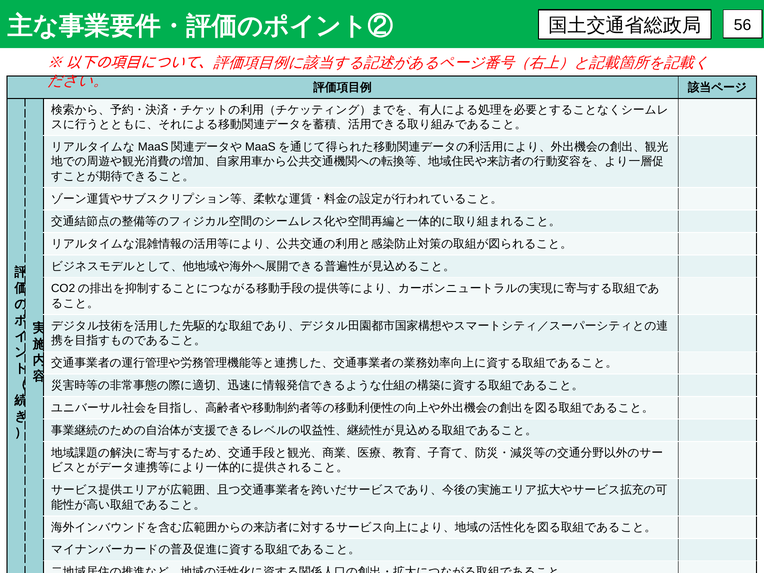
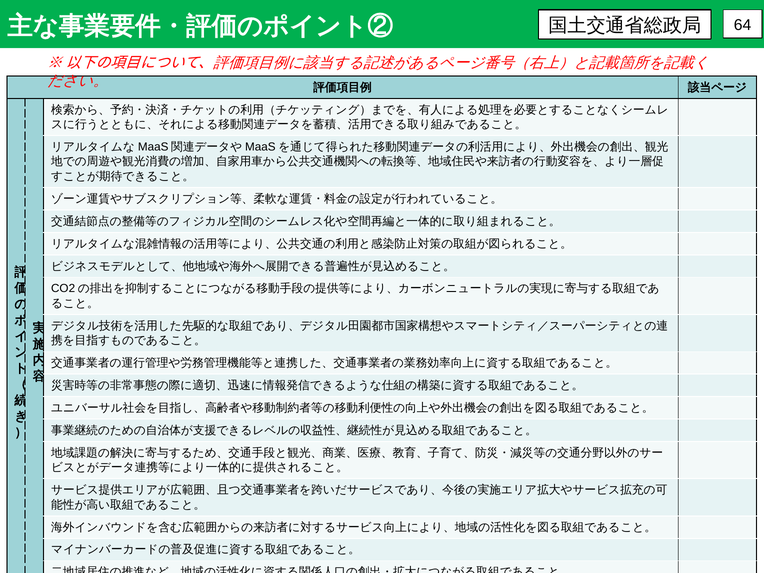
56: 56 -> 64 (743, 25)
